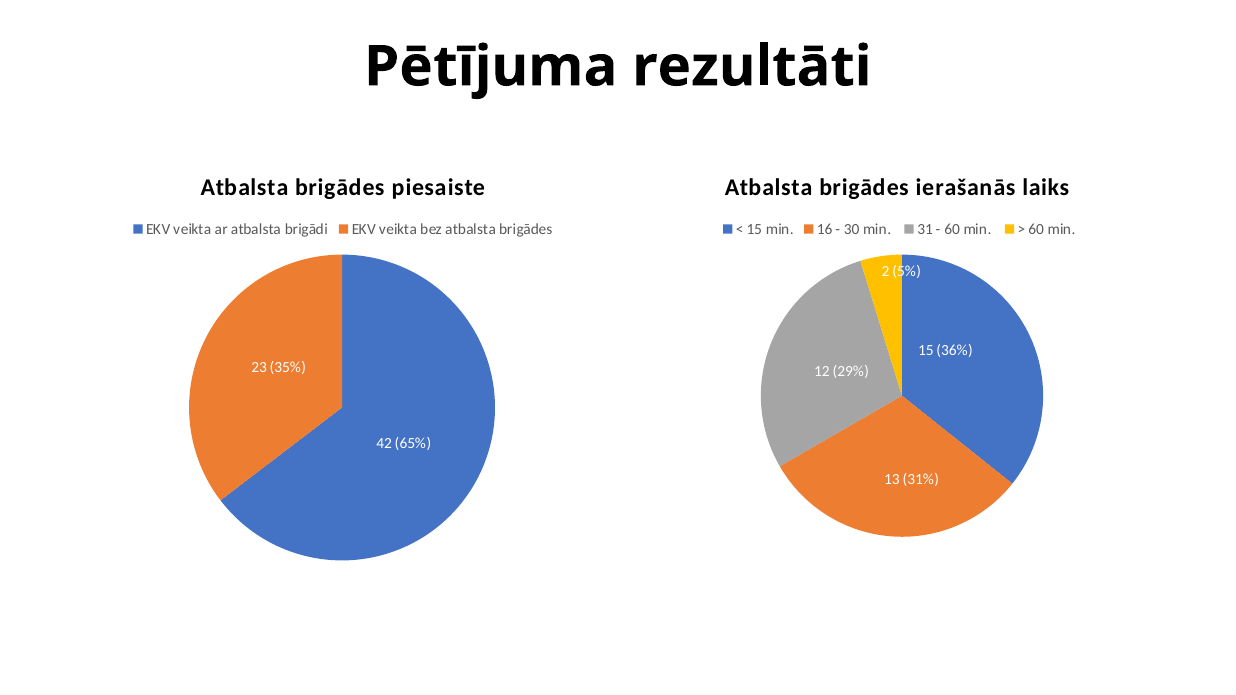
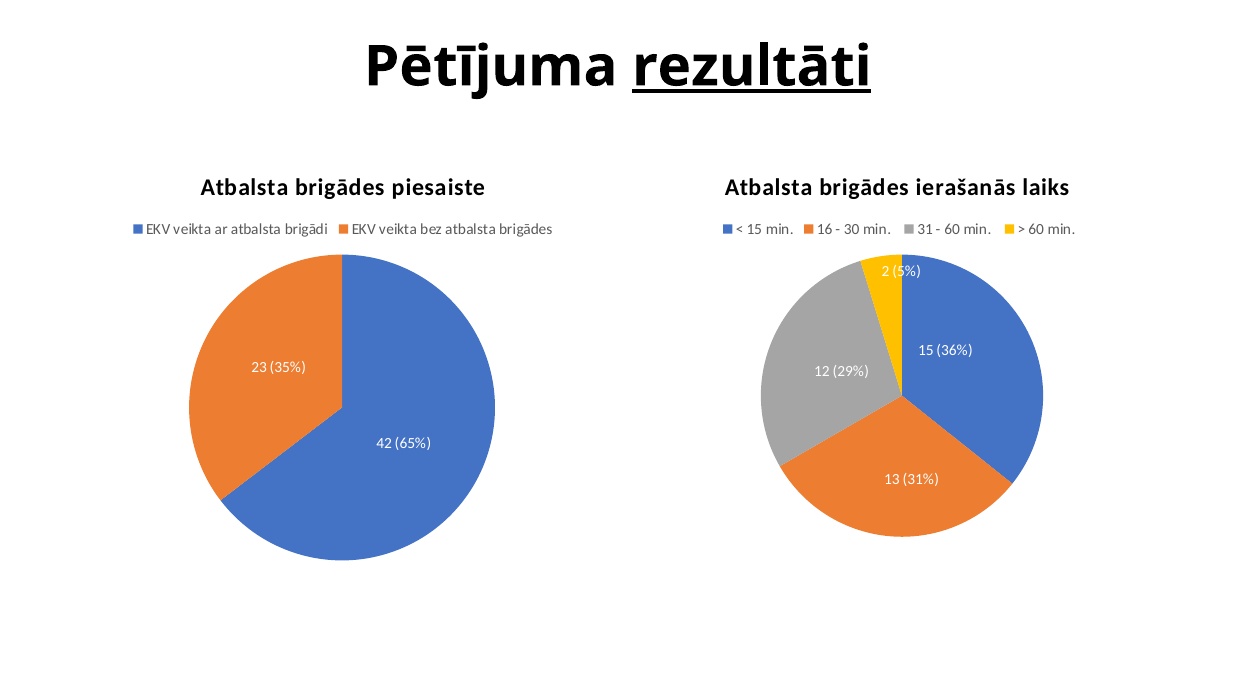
rezultāti underline: none -> present (752, 67)
